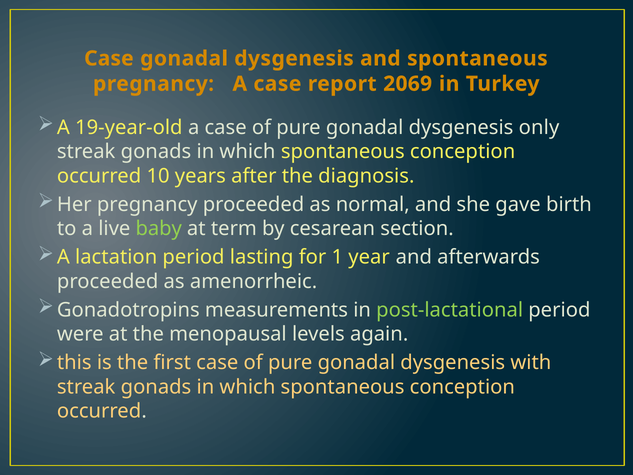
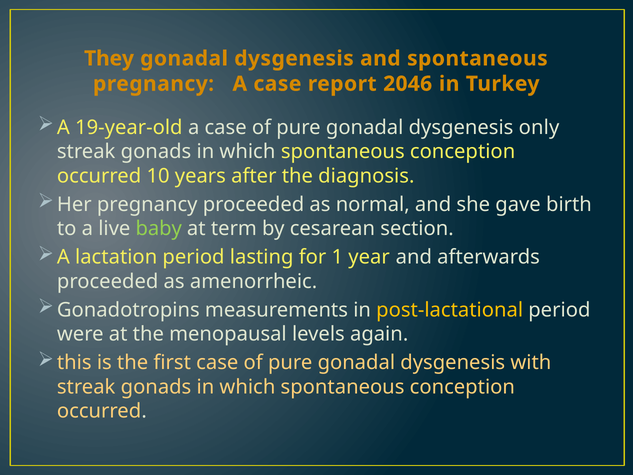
Case: Case -> They (109, 58)
2069: 2069 -> 2046 (408, 84)
post-lactational colour: light green -> yellow (450, 310)
